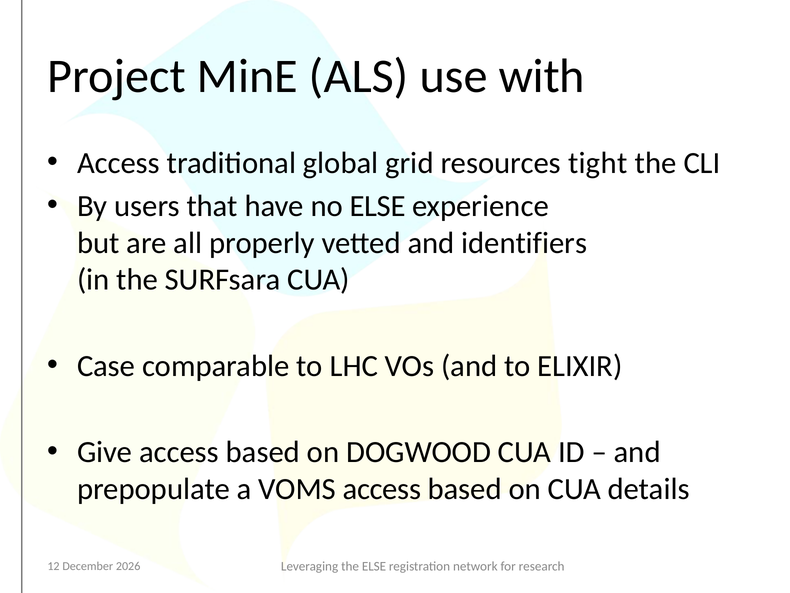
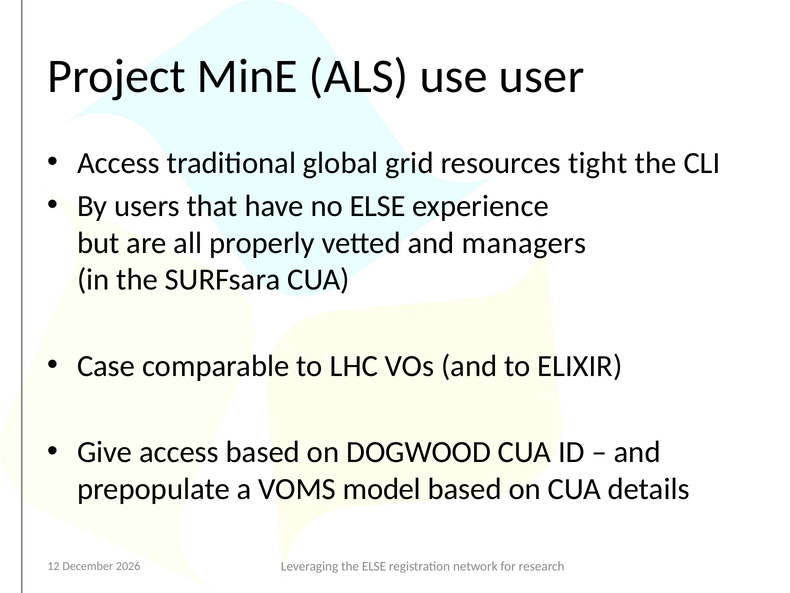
with: with -> user (541, 76)
identifiers: identifiers -> managers (524, 243)
VOMS access: access -> model (382, 489)
